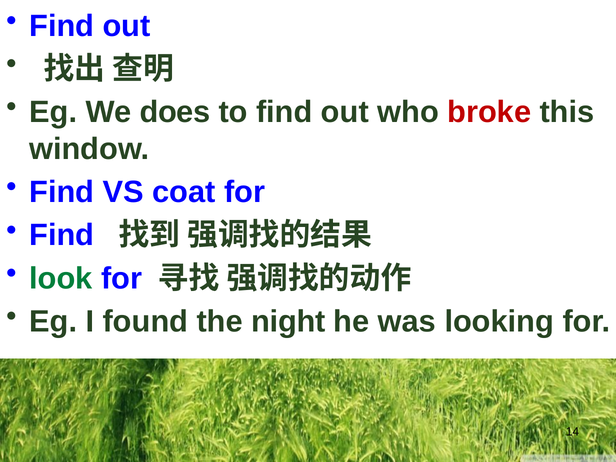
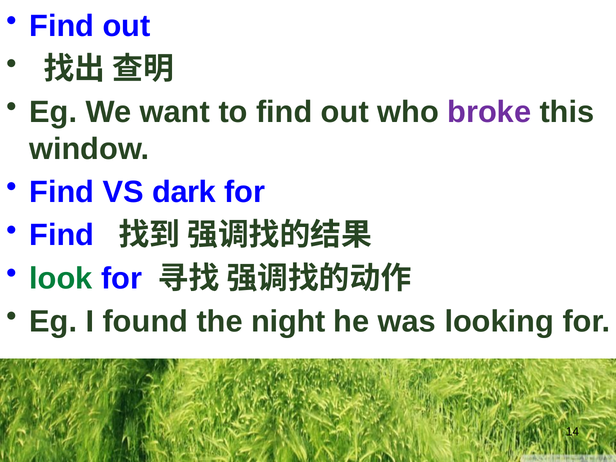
does: does -> want (175, 112)
broke colour: red -> purple (489, 112)
coat: coat -> dark (184, 192)
